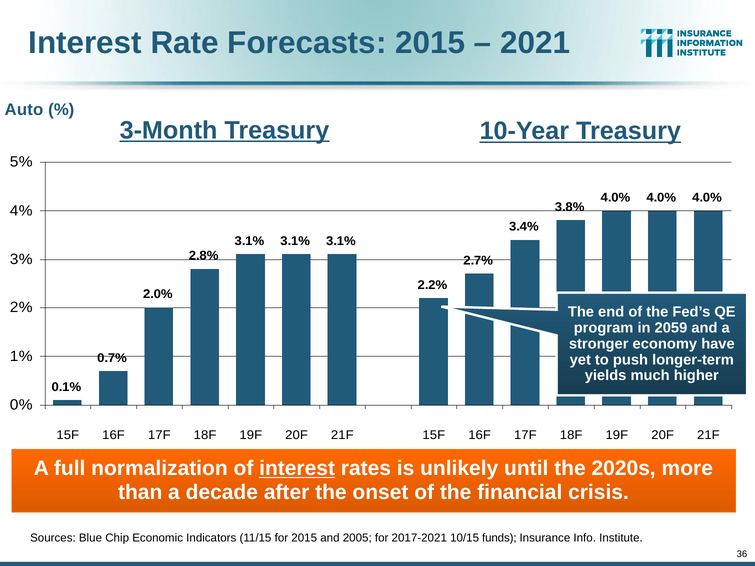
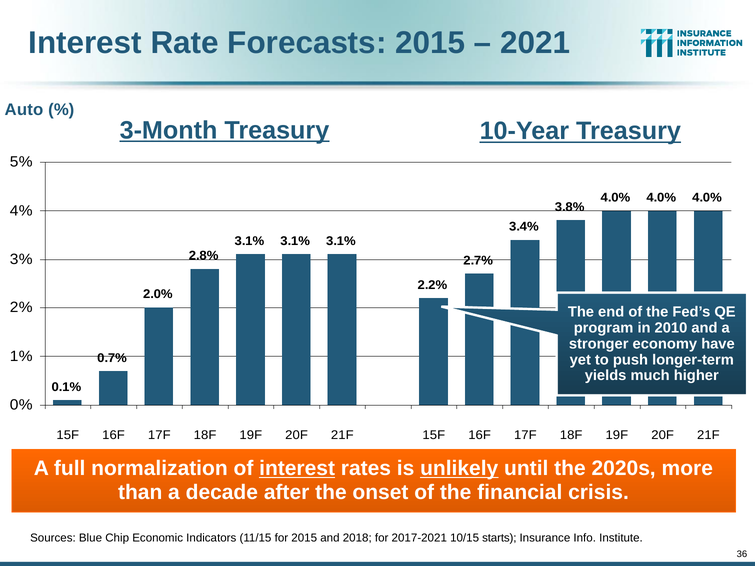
2059: 2059 -> 2010 (671, 328)
unlikely underline: none -> present (459, 469)
2005: 2005 -> 2018 (357, 538)
funds: funds -> starts (499, 538)
